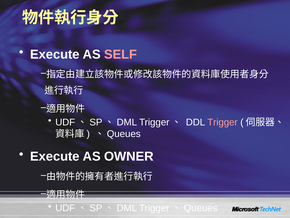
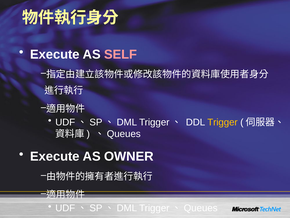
Trigger colour: pink -> yellow (222, 122)
